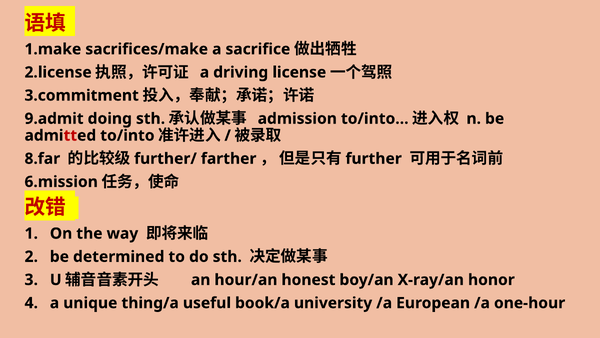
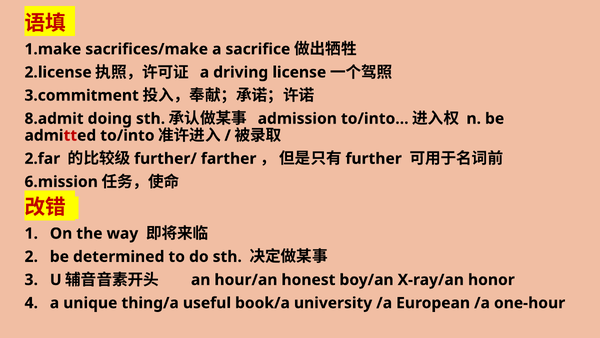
9.admit: 9.admit -> 8.admit (54, 118)
8.far: 8.far -> 2.far (42, 158)
